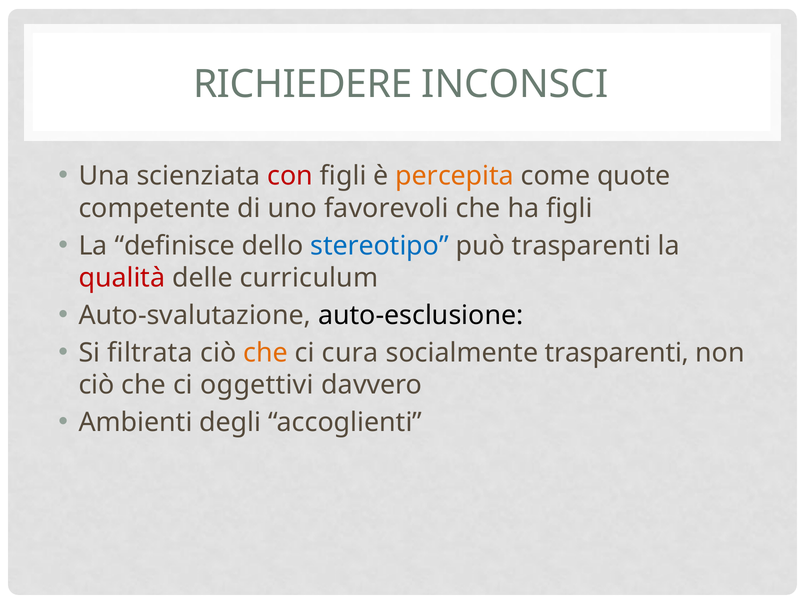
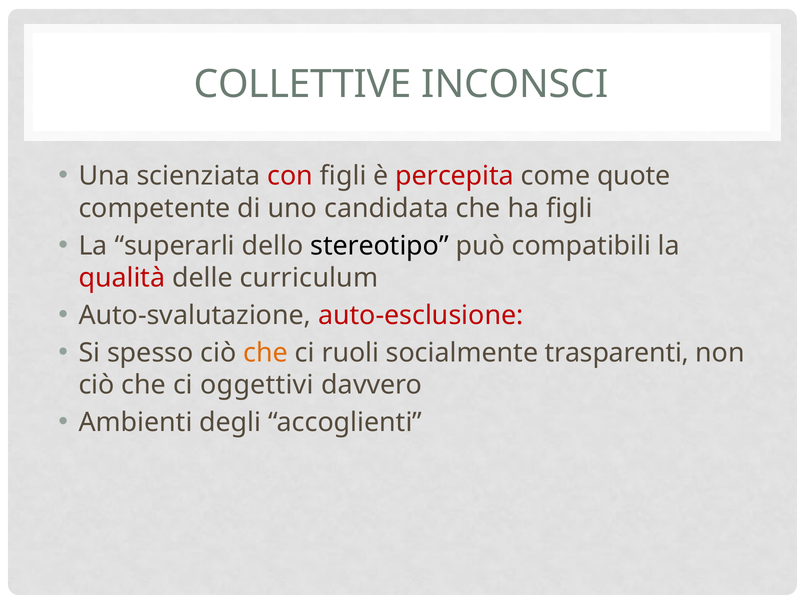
RICHIEDERE: RICHIEDERE -> COLLETTIVE (303, 84)
percepita colour: orange -> red (455, 176)
favorevoli: favorevoli -> candidata (387, 208)
definisce: definisce -> superarli (175, 246)
stereotipo colour: blue -> black (379, 246)
può trasparenti: trasparenti -> compatibili (581, 246)
auto-esclusione colour: black -> red (421, 316)
filtrata: filtrata -> spesso (150, 353)
cura: cura -> ruoli (350, 353)
